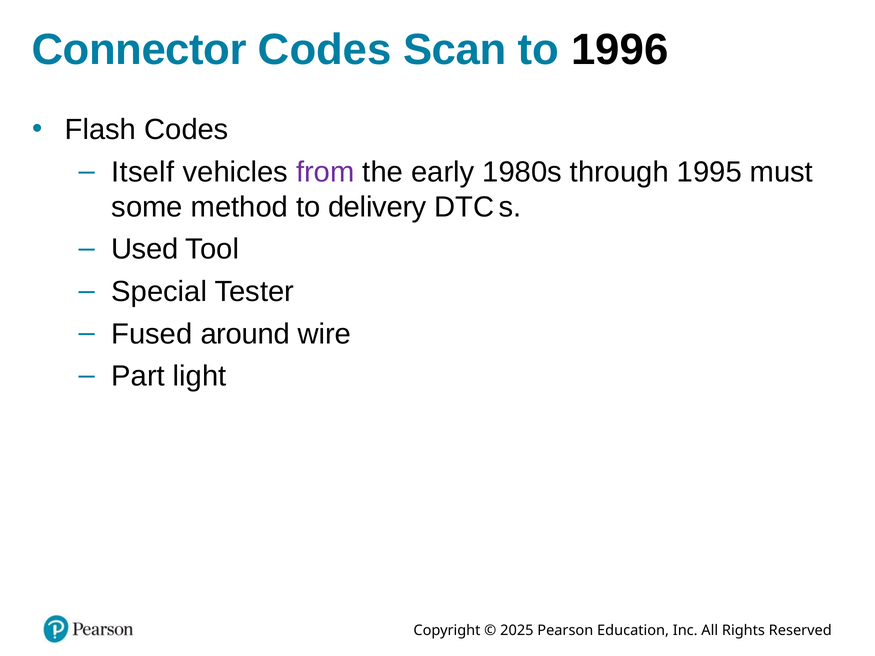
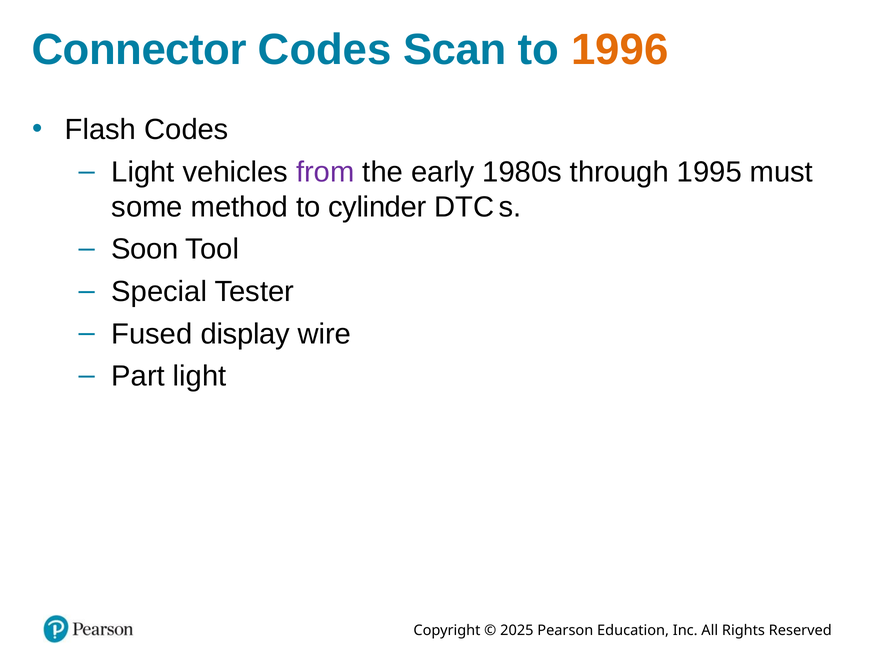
1996 colour: black -> orange (620, 50)
Itself: Itself -> Light (143, 172)
delivery: delivery -> cylinder (377, 207)
Used: Used -> Soon (145, 249)
around: around -> display (245, 334)
